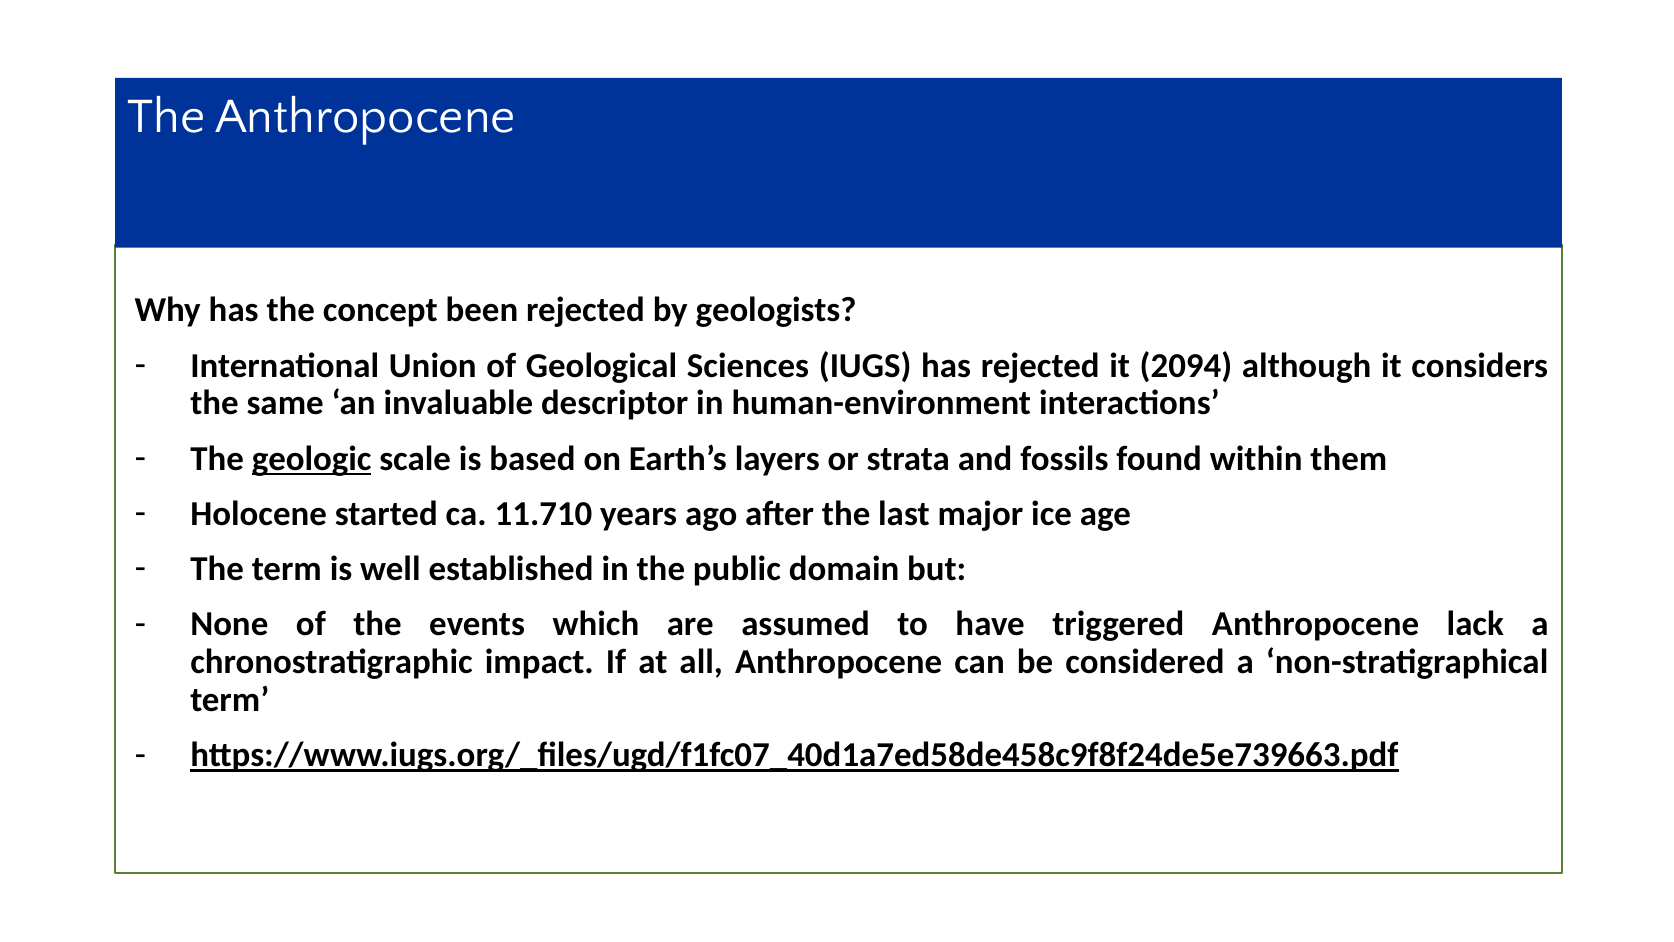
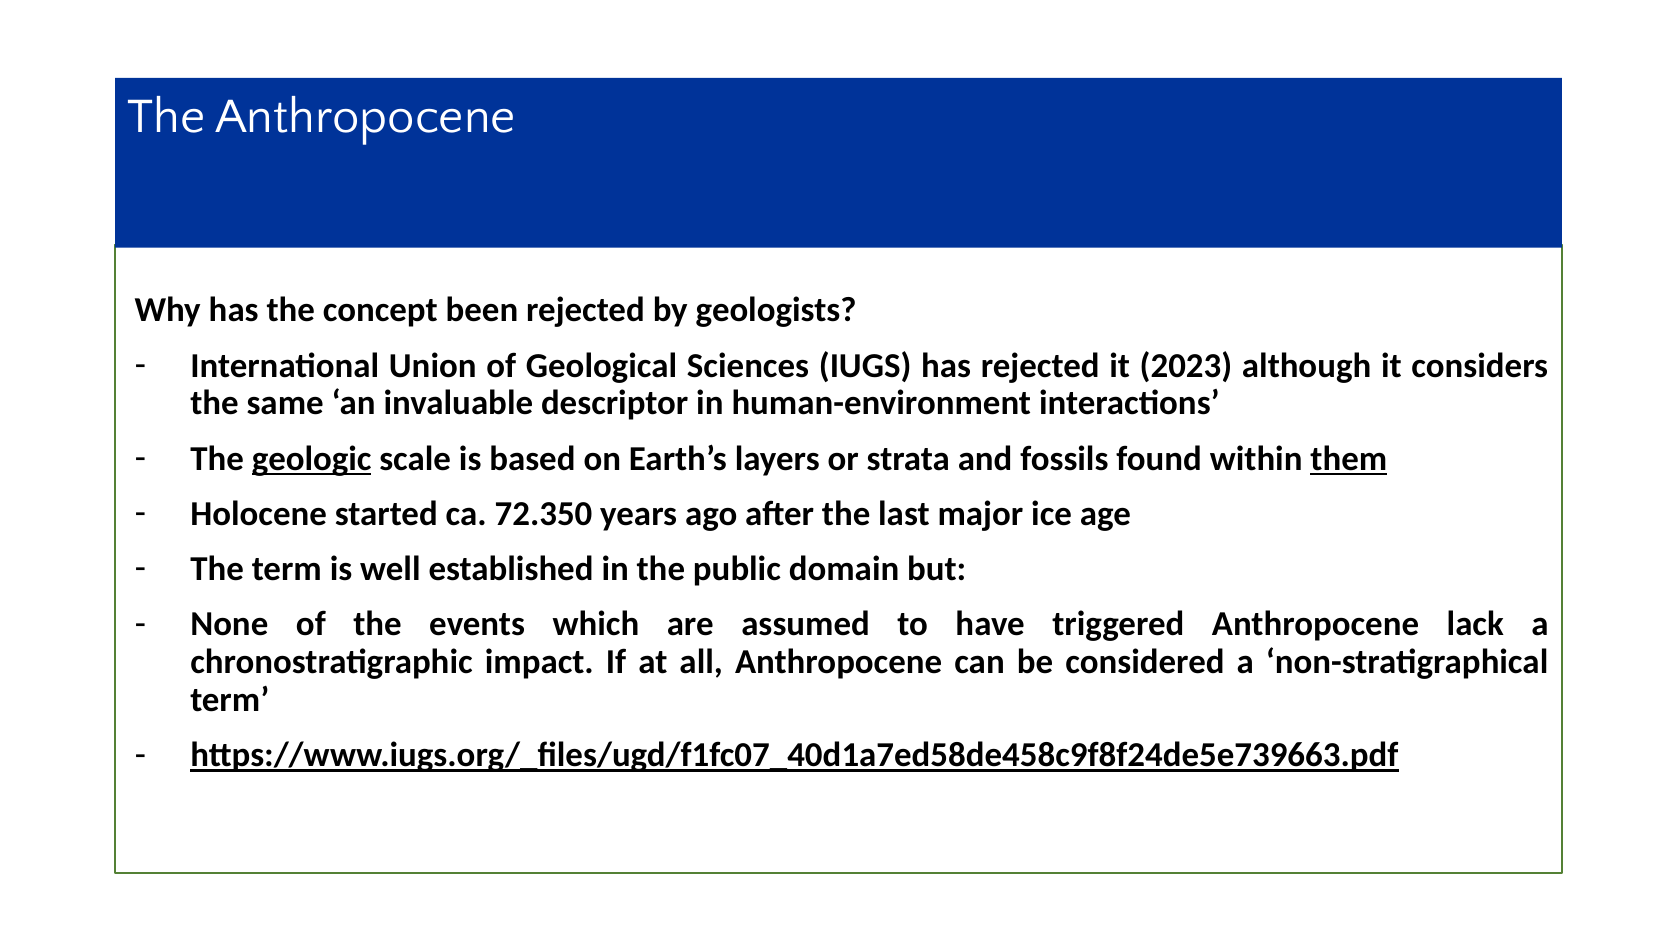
2094: 2094 -> 2023 (1186, 365)
them underline: none -> present (1349, 458)
11.710: 11.710 -> 72.350 (544, 514)
